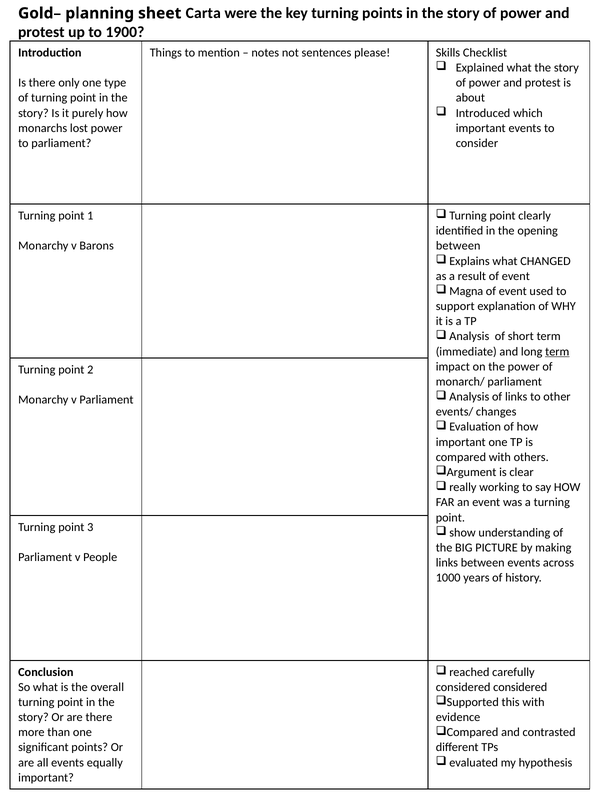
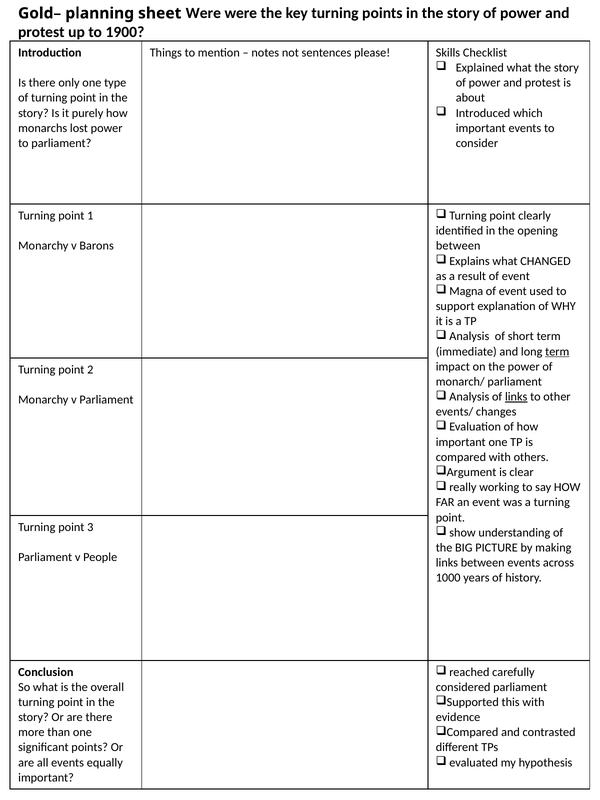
sheet Carta: Carta -> Were (203, 13)
links underline: none -> present (516, 397)
considered considered: considered -> parliament (520, 687)
